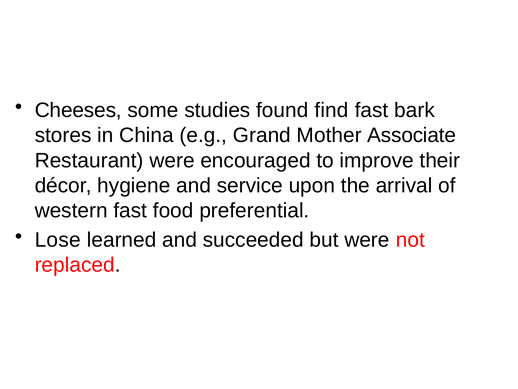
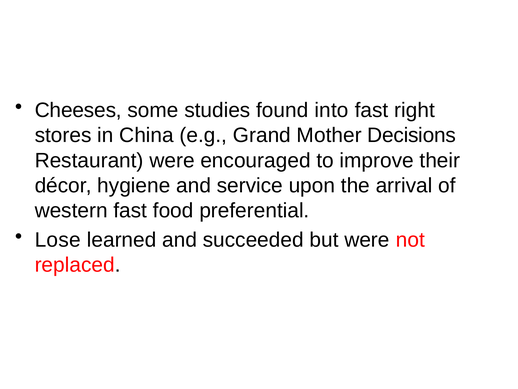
find: find -> into (331, 110)
bark: bark -> right (415, 110)
Associate: Associate -> Decisions (412, 135)
